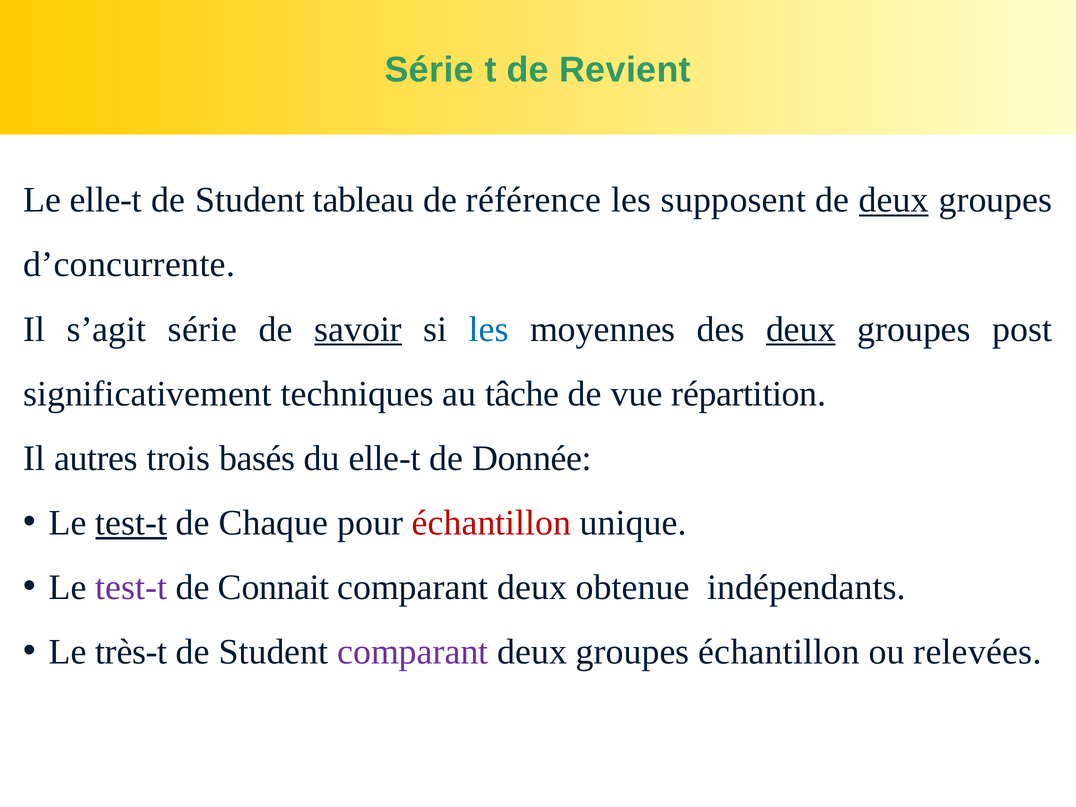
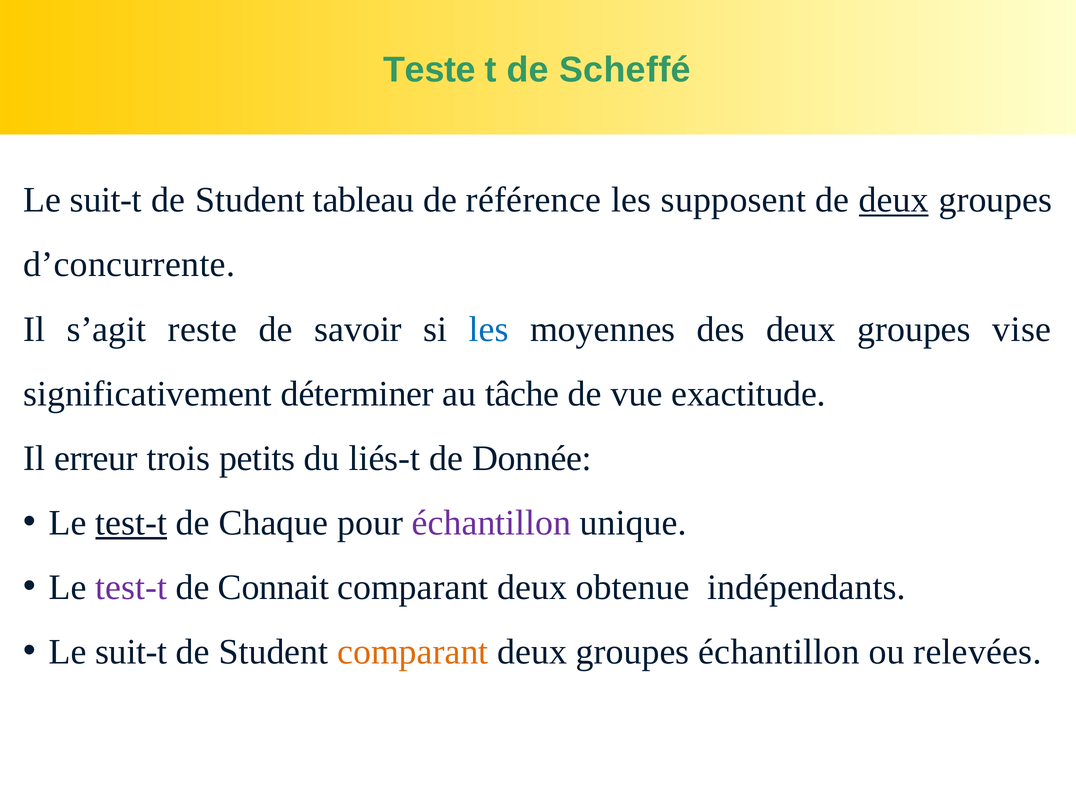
Série: Série -> Teste (430, 70)
Revient: Revient -> Scheffé (625, 70)
elle-t: elle-t -> suit-t (106, 200)
s’agit série: série -> reste (202, 329)
savoir underline: present -> none (358, 329)
deux underline: present -> none (801, 329)
post: post -> vise (1022, 329)
techniques: techniques -> déterminer (357, 394)
répartition: répartition -> exactitude (749, 394)
autres: autres -> erreur (96, 458)
basés: basés -> petits (257, 458)
du elle-t: elle-t -> liés-t (385, 458)
échantillon colour: red -> purple (491, 523)
très-t: très-t -> suit-t (131, 652)
comparant colour: purple -> orange (413, 652)
